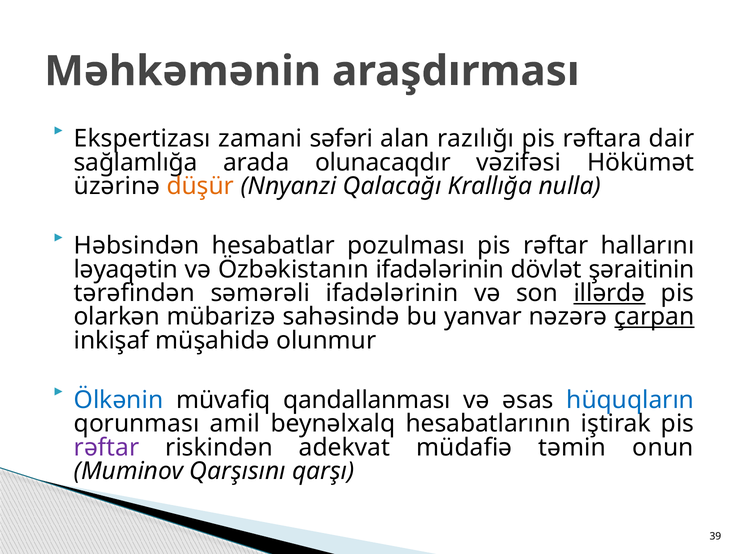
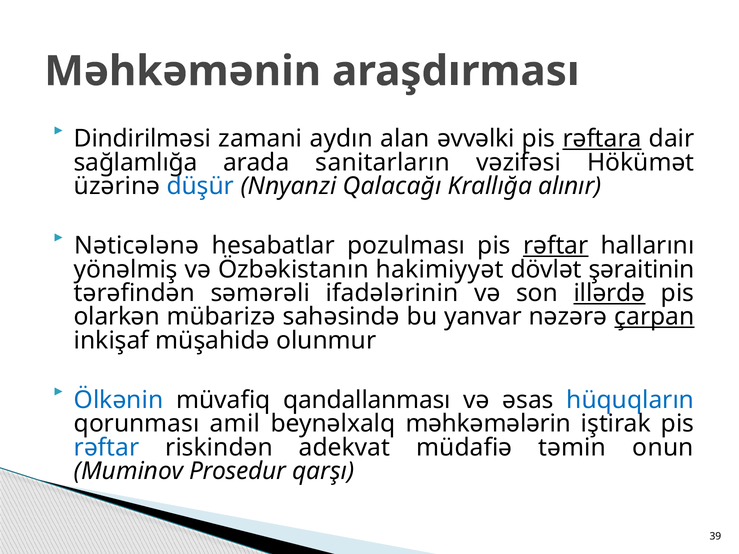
Ekspertizası: Ekspertizası -> Dindirilməsi (142, 139)
səfəri: səfəri -> aydın (341, 139)
razılığı: razılığı -> əvvəlki (476, 139)
rəftara underline: none -> present (602, 139)
olunacaqdır: olunacaqdır -> sanitarların (383, 163)
düşür colour: orange -> blue (200, 186)
nulla: nulla -> alınır (570, 186)
Həbsindən: Həbsindən -> Nəticələnə (137, 246)
rəftar underline: none -> present (556, 246)
ləyaqətin: ləyaqətin -> yönəlmiş (126, 270)
Özbəkistanın ifadələrinin: ifadələrinin -> hakimiyyət (440, 270)
hesabatlarının: hesabatlarının -> məhkəmələrin (488, 424)
rəftar colour: purple -> blue (107, 448)
Qarşısını: Qarşısını -> Prosedur (238, 471)
